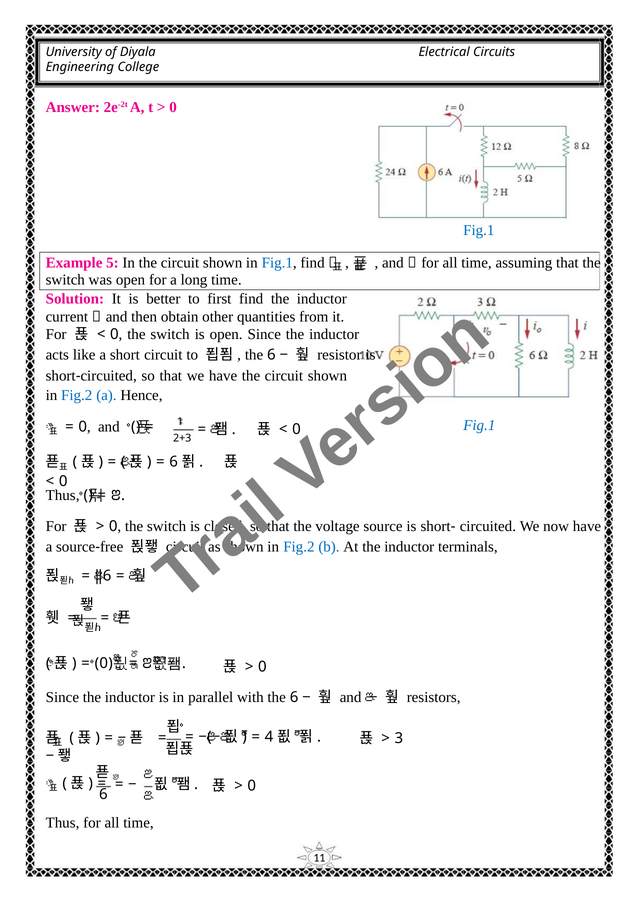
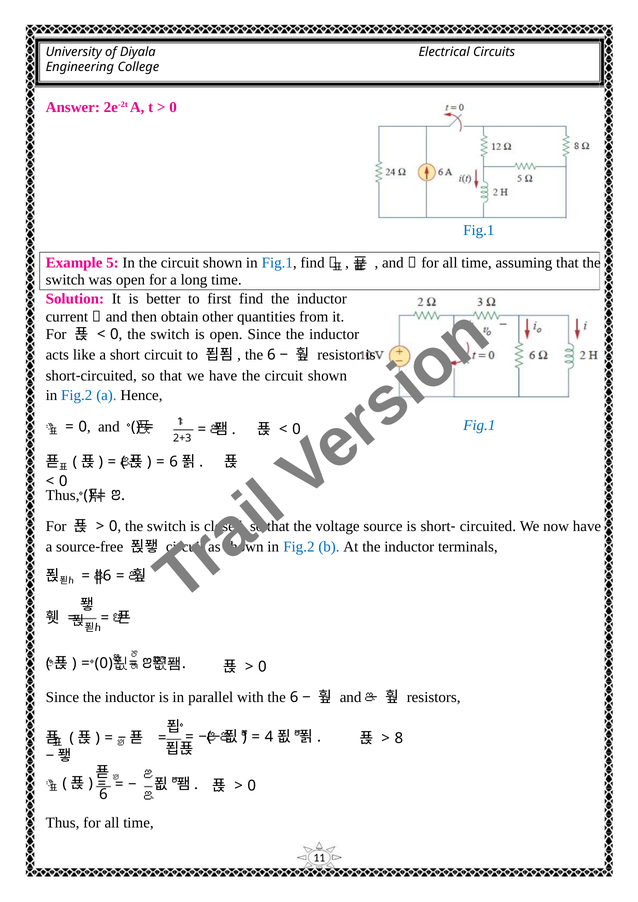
3: 3 -> 8 (399, 738)
